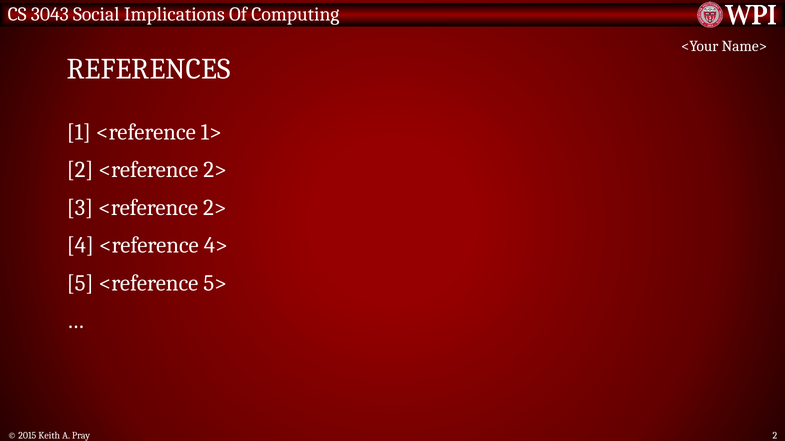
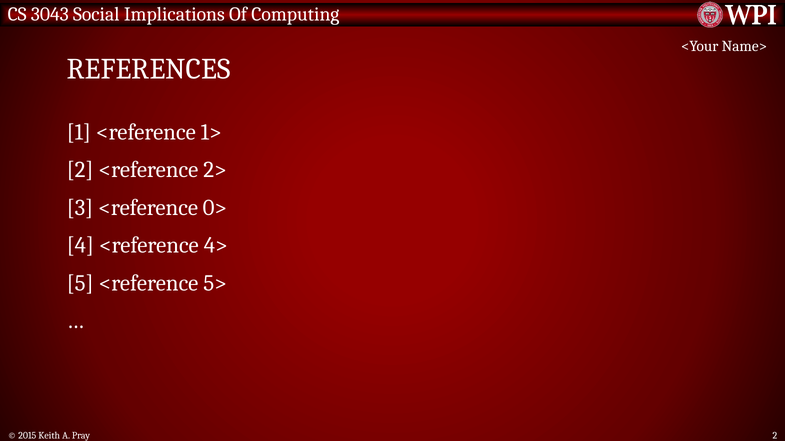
3 <reference 2>: 2> -> 0> (215, 208)
